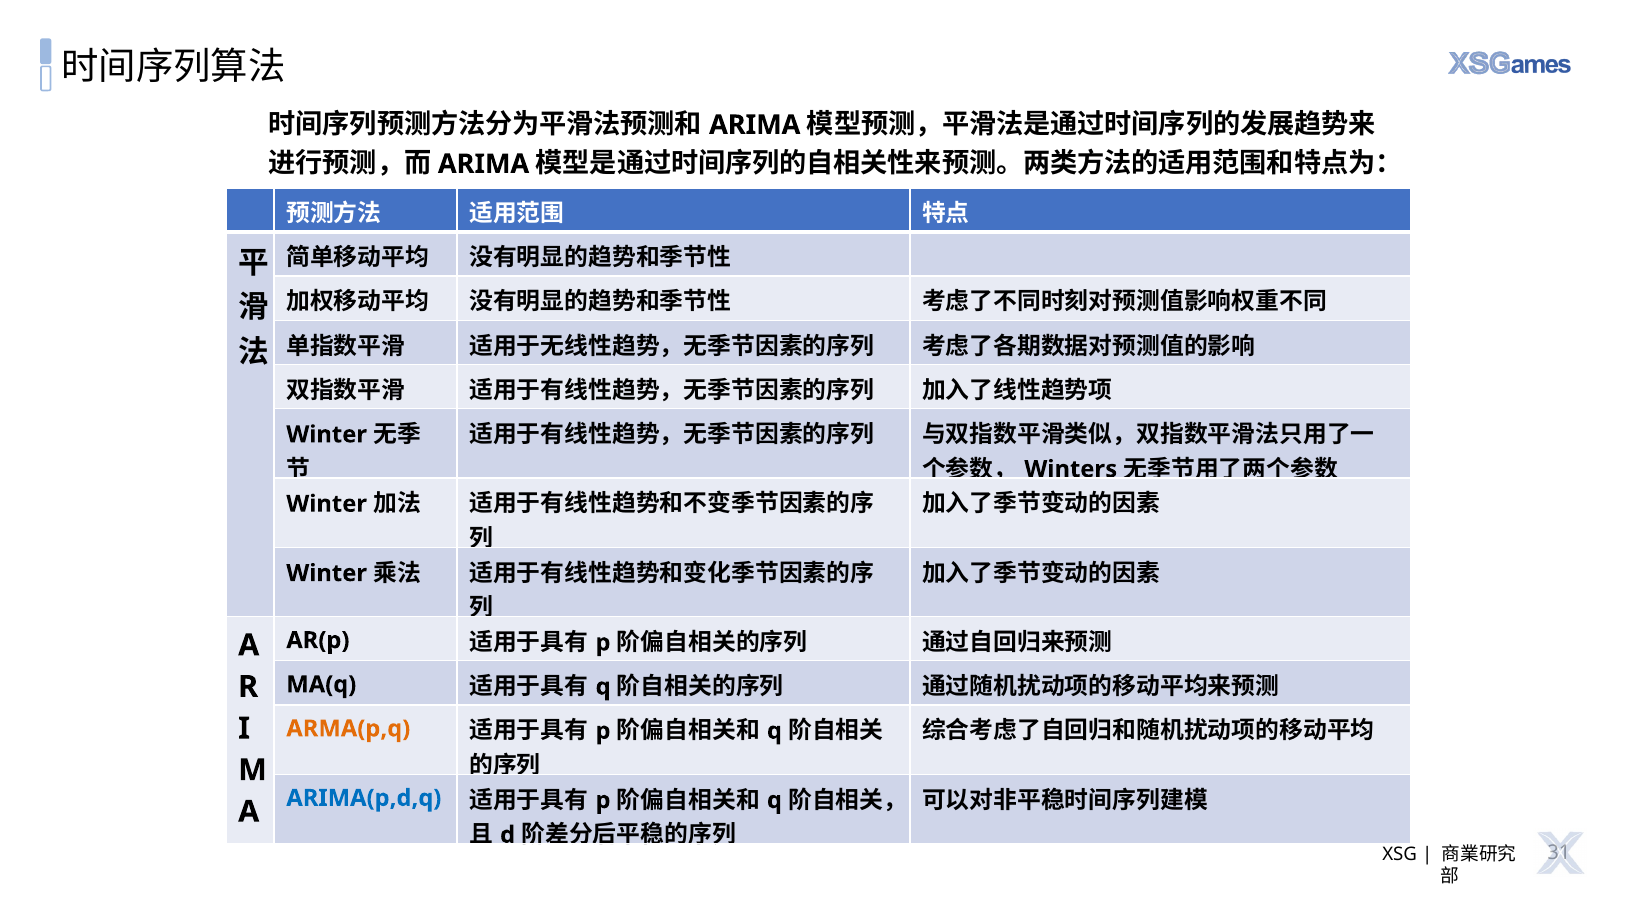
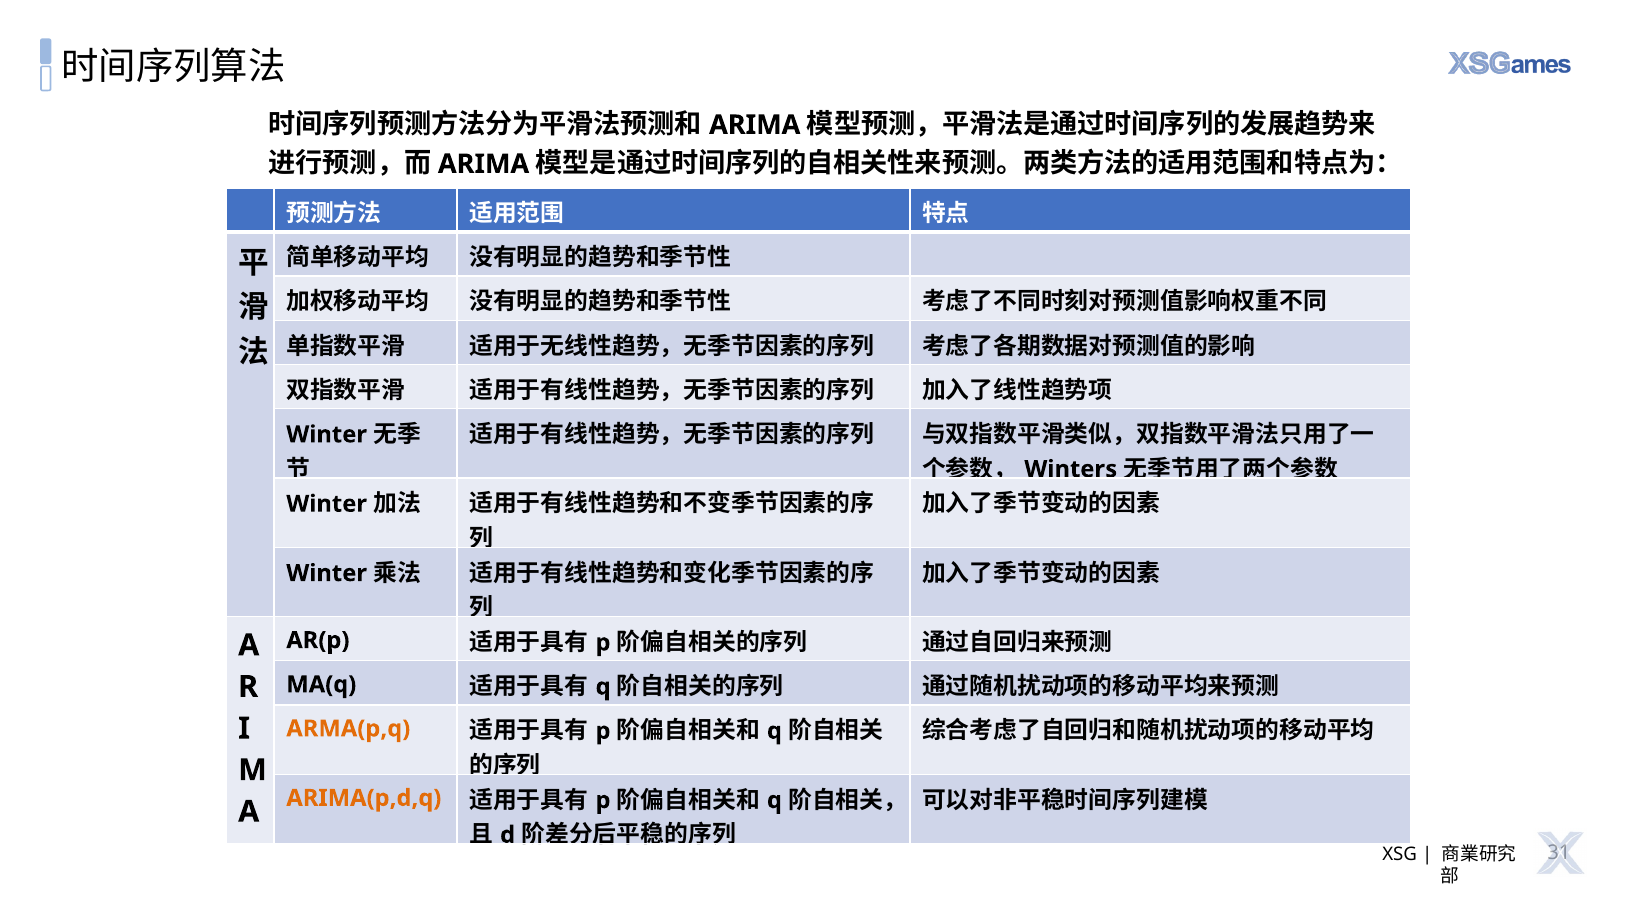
ARIMA(p,d,q colour: blue -> orange (364, 798)
